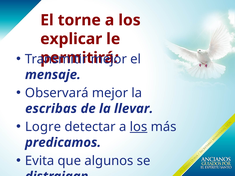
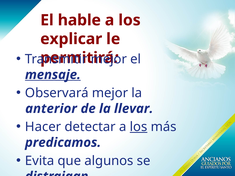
torne: torne -> hable (79, 20)
mensaje underline: none -> present (53, 75)
escribas: escribas -> anterior (51, 109)
Logre: Logre -> Hacer (43, 127)
